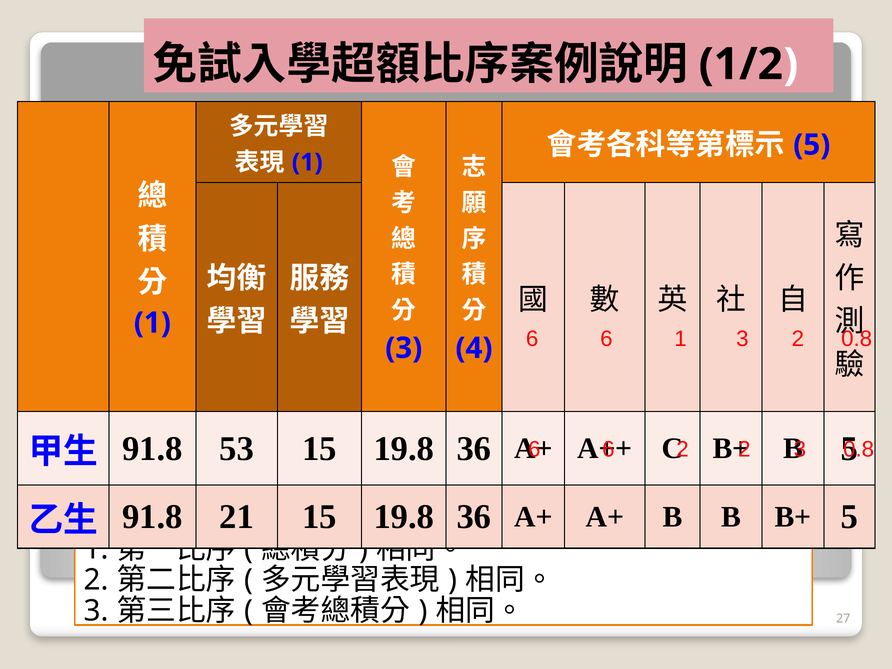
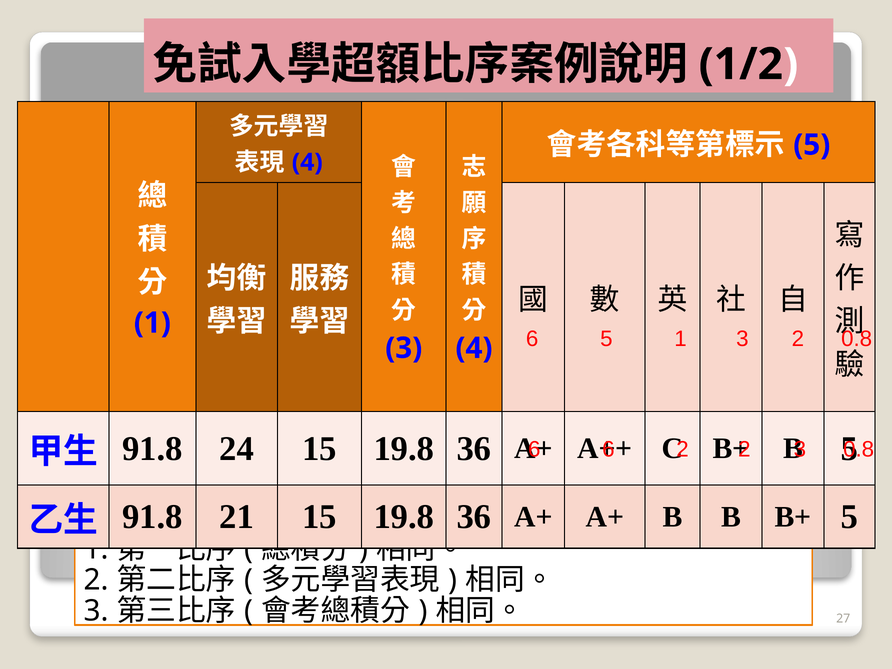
1: 1 -> 4 (307, 162)
6: 6 -> 5 (606, 339)
53: 53 -> 24 (237, 449)
